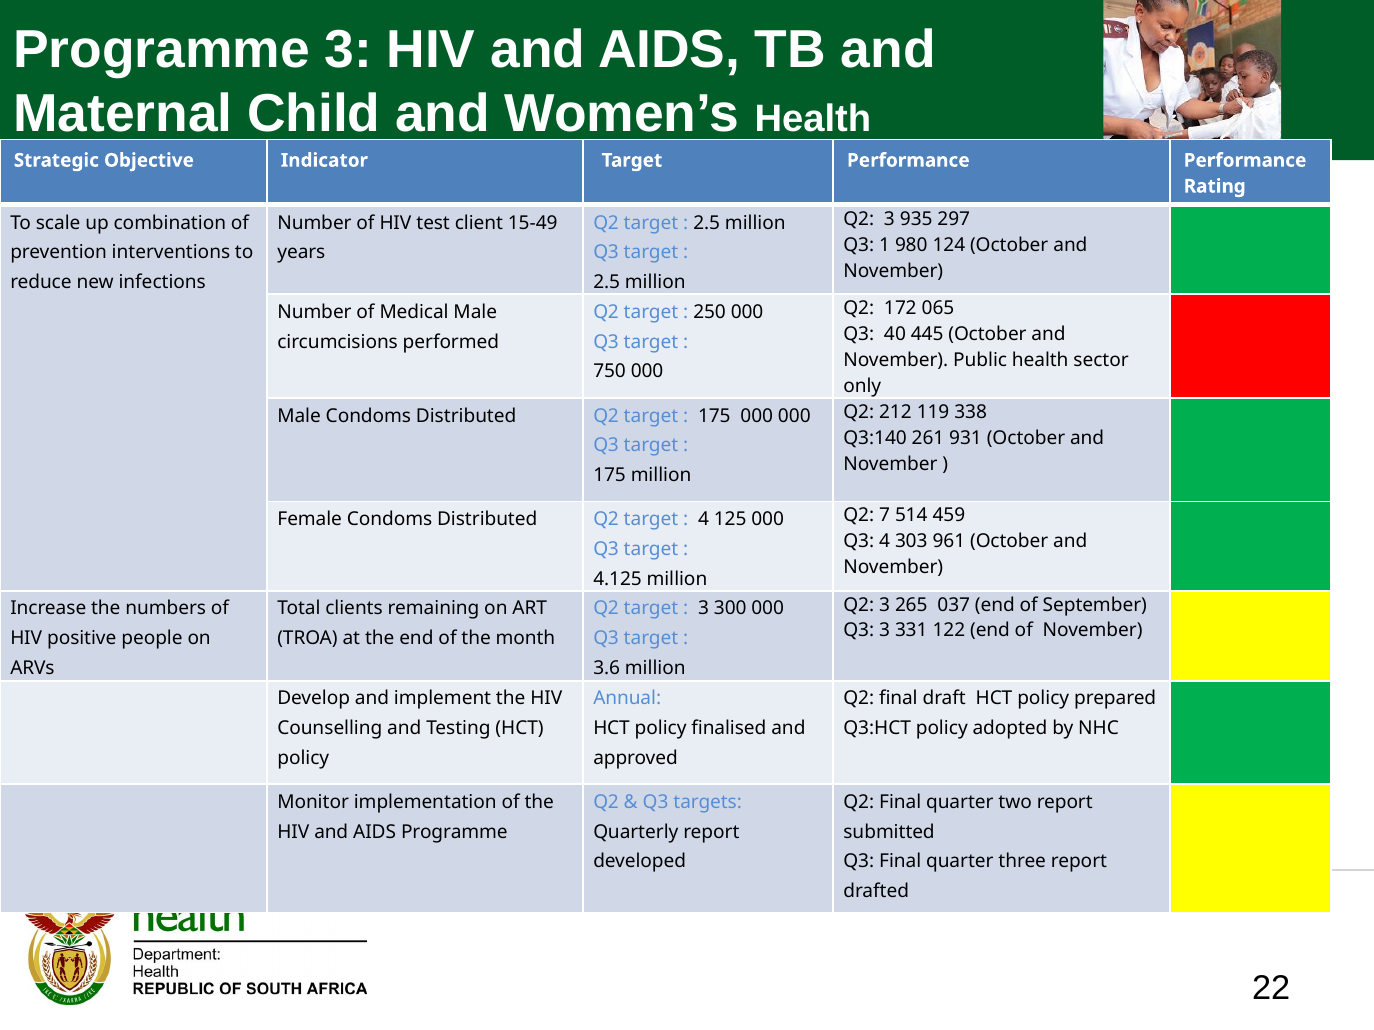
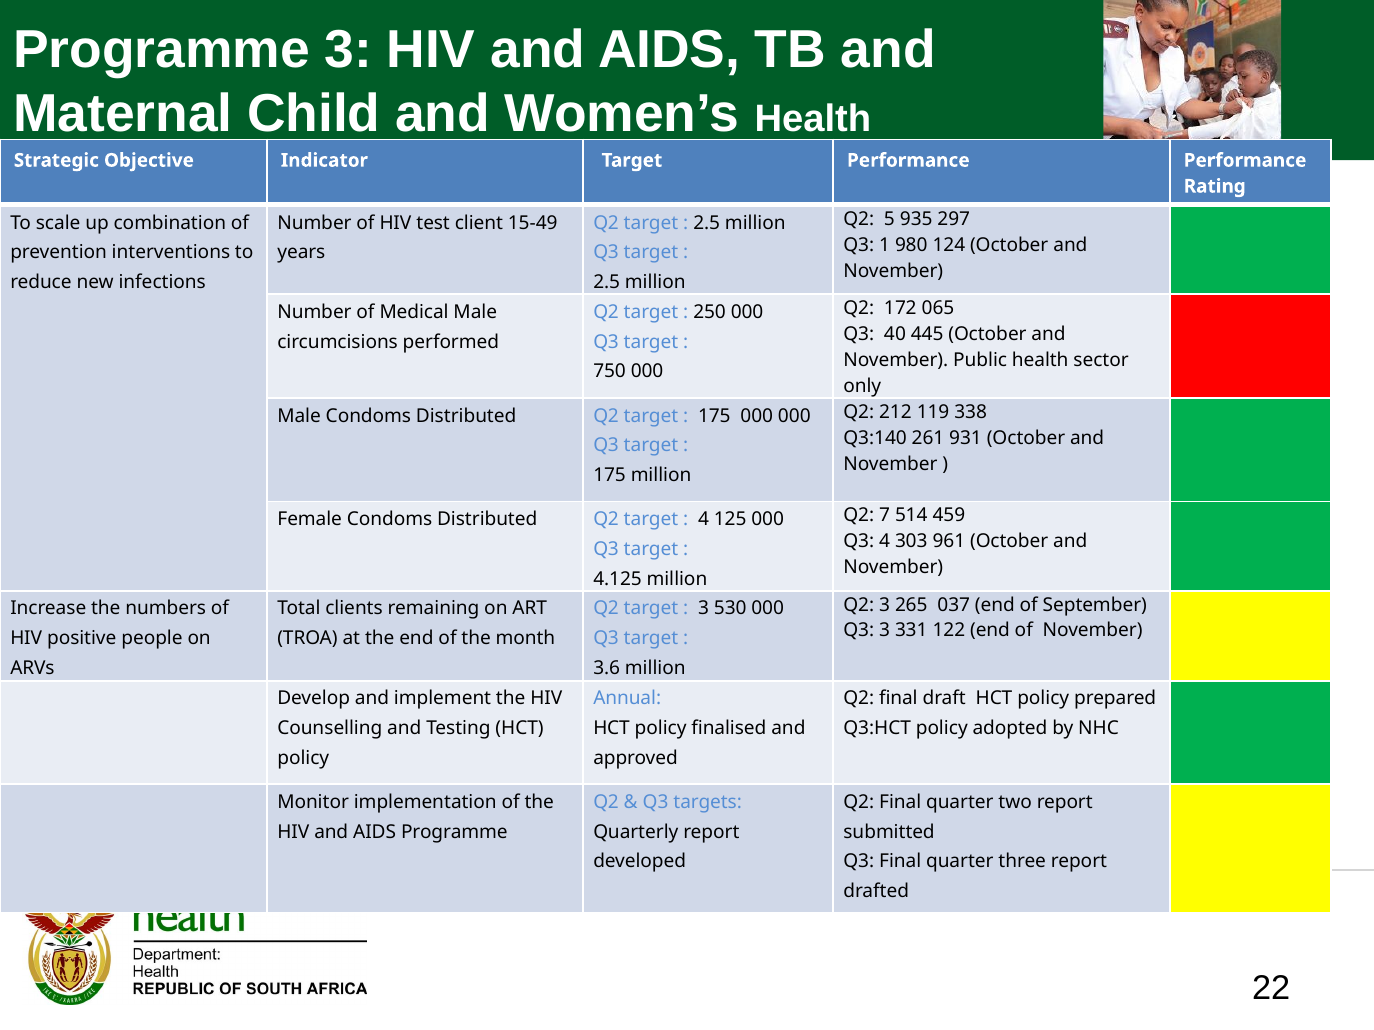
3: 3 -> 5 (889, 219)
300: 300 -> 530 (730, 609)
